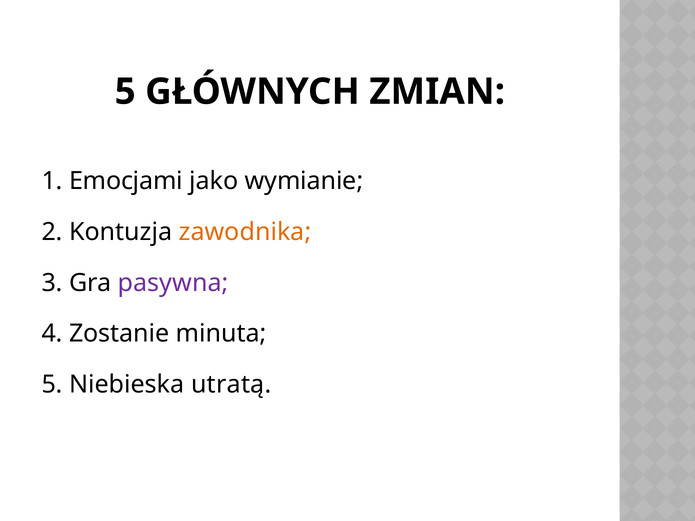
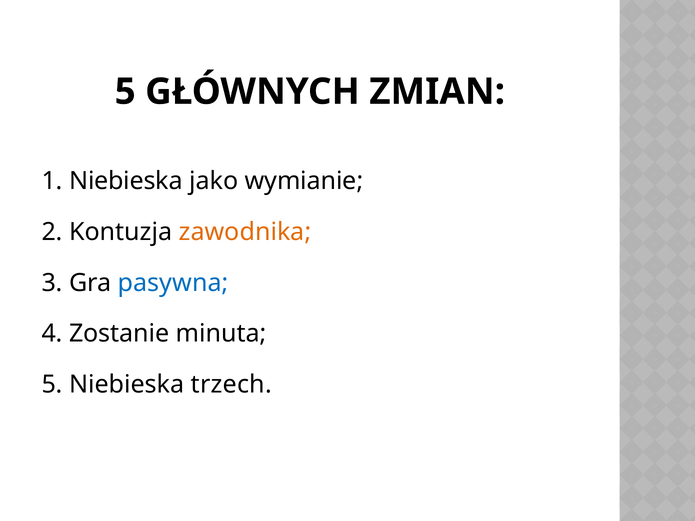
1 Emocjami: Emocjami -> Niebieska (126, 181)
pasywna colour: purple -> blue (173, 283)
utratą: utratą -> trzech (231, 385)
